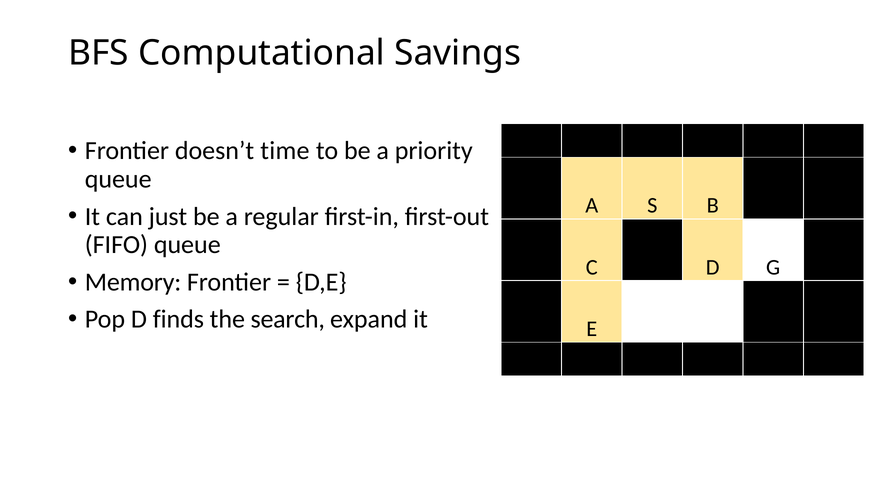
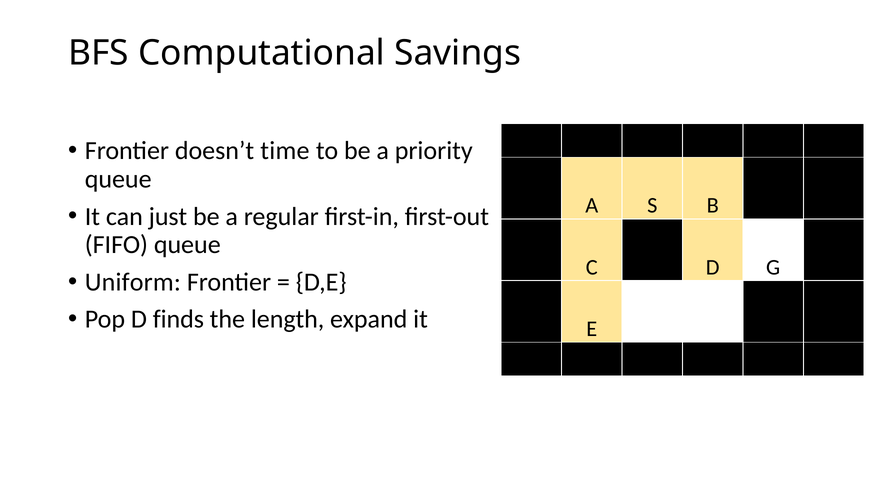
Memory: Memory -> Uniform (133, 282)
search: search -> length (288, 320)
